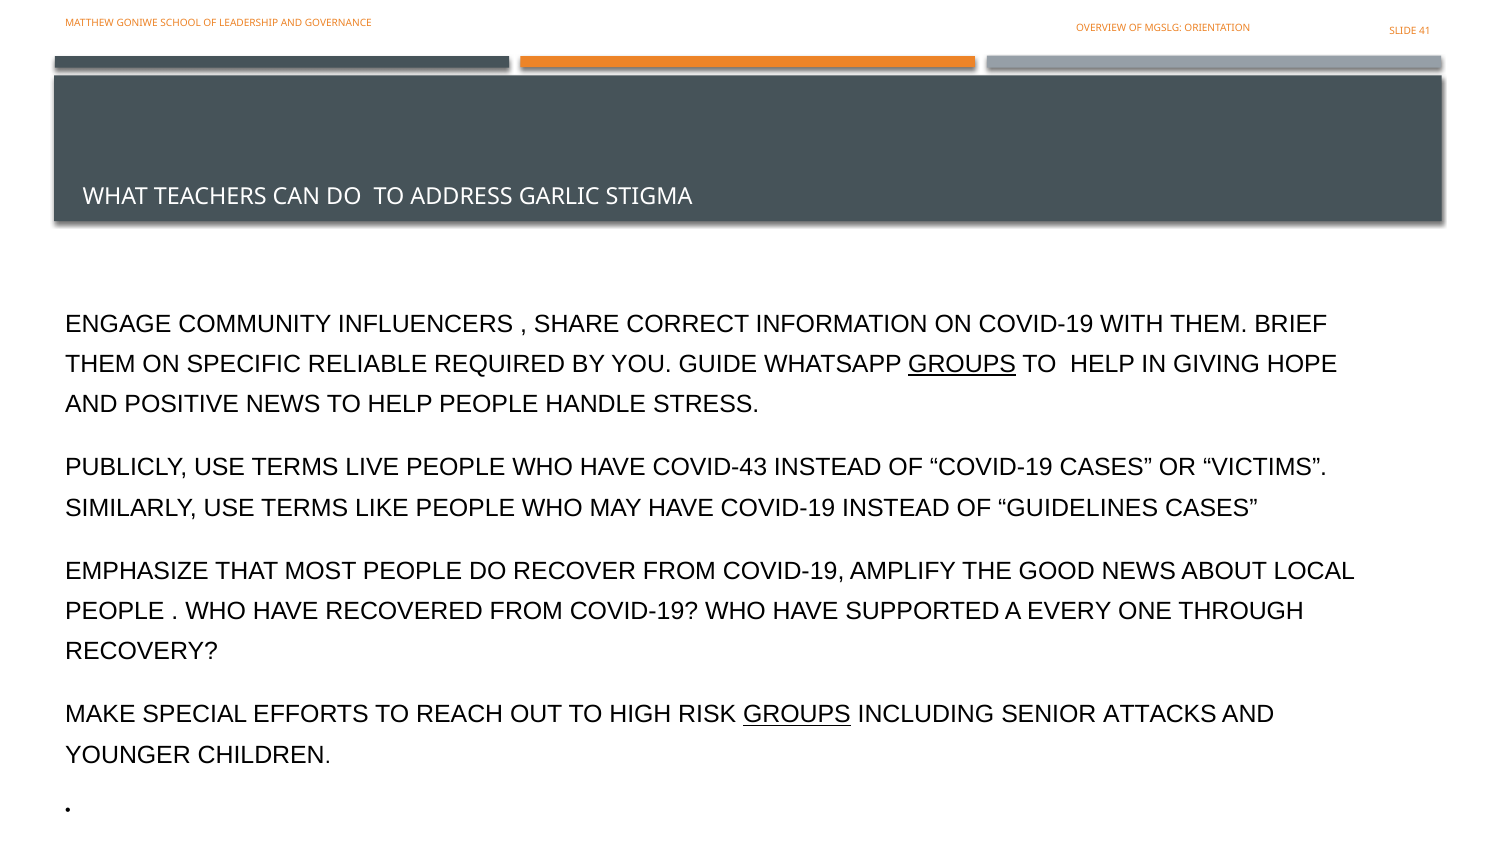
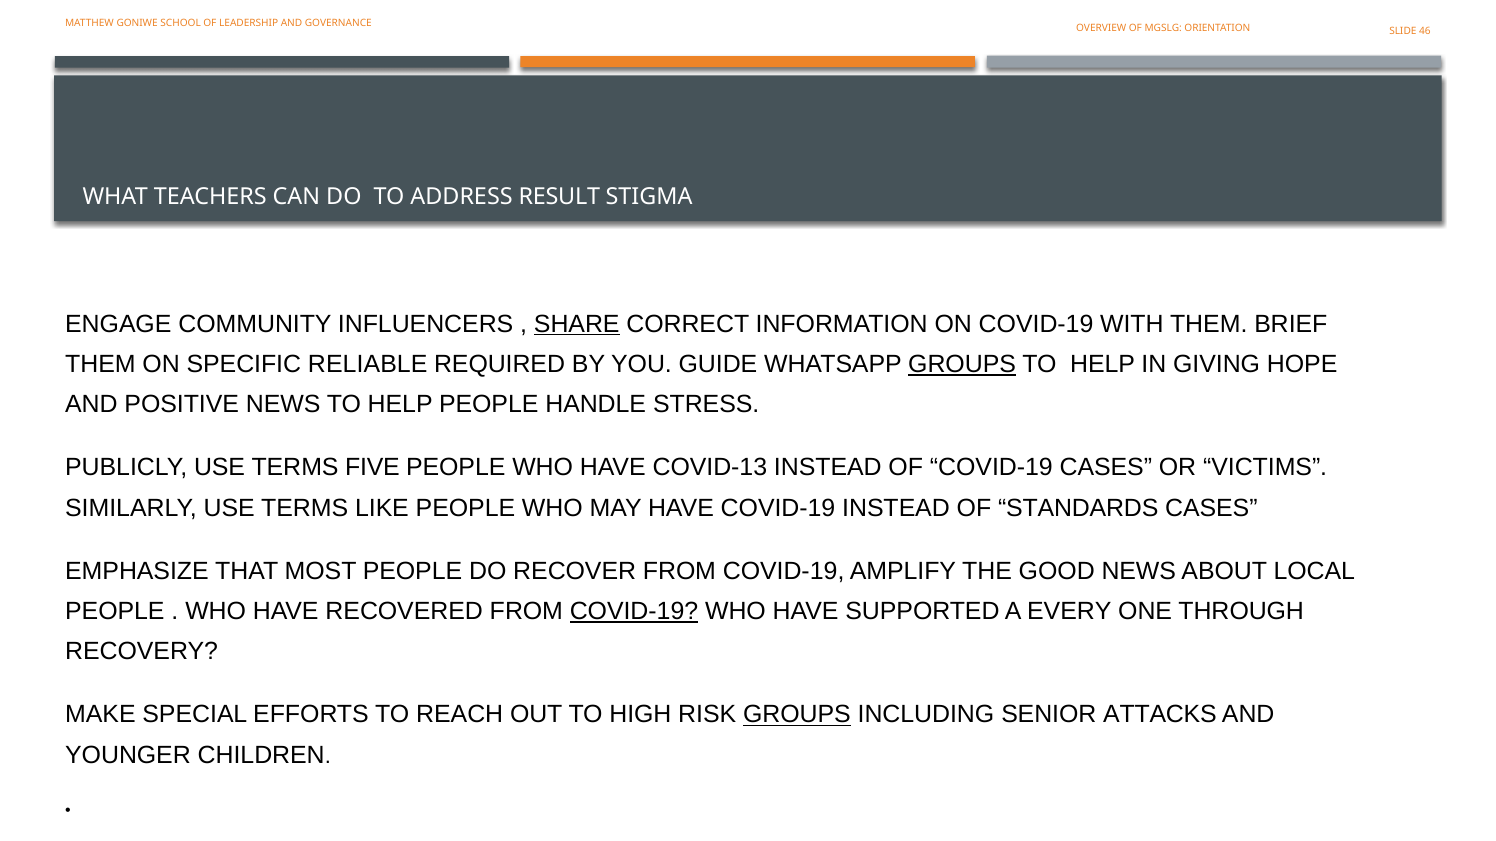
41: 41 -> 46 (1425, 32)
GARLIC: GARLIC -> RESULT (559, 197)
SHARE underline: none -> present (577, 324)
LIVE: LIVE -> FIVE (372, 468)
COVID-43: COVID-43 -> COVID-13 (710, 468)
GUIDELINES: GUIDELINES -> STANDARDS (1078, 508)
COVID-19 underline: none -> present (634, 612)
